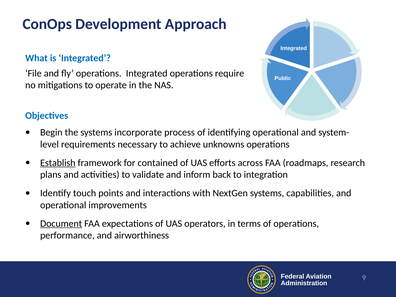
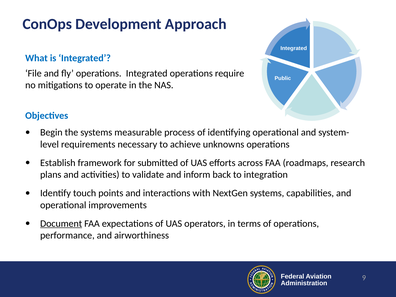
incorporate: incorporate -> measurable (138, 132)
Establish underline: present -> none (58, 163)
contained: contained -> submitted (158, 163)
